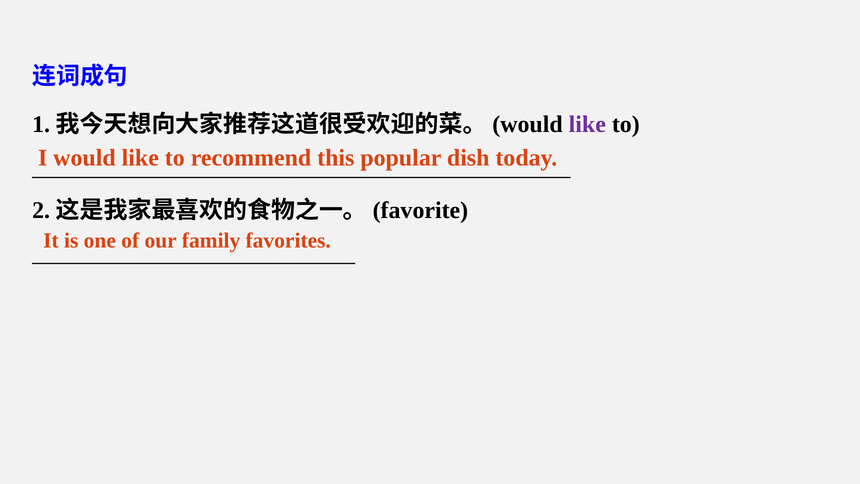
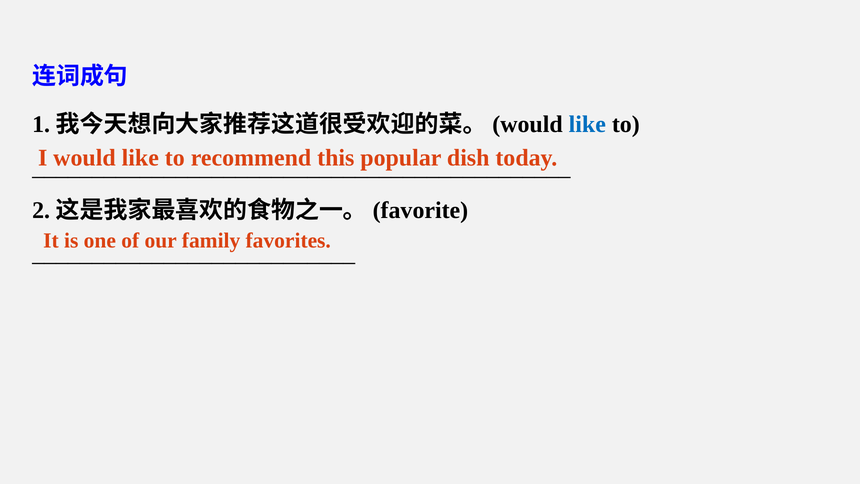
like colour: purple -> blue (587, 124)
